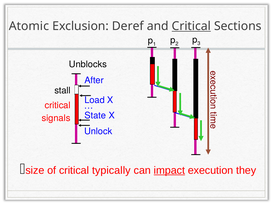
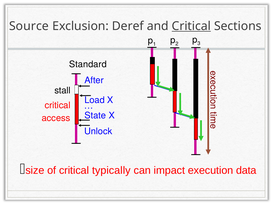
Atomic: Atomic -> Source (29, 26)
Unblocks: Unblocks -> Standard (88, 64)
signals: signals -> access (56, 118)
impact underline: present -> none (169, 170)
they: they -> data (246, 170)
